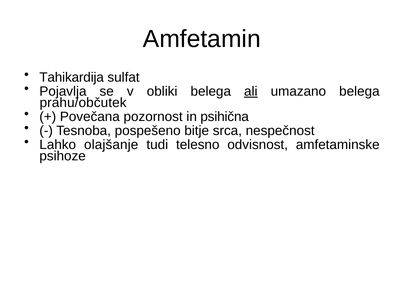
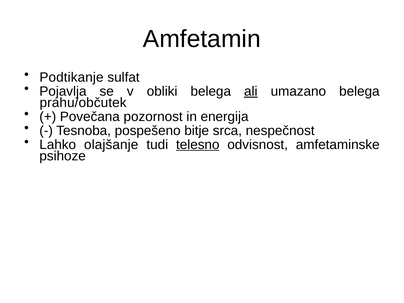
Tahikardija: Tahikardija -> Podtikanje (71, 77)
psihična: psihična -> energija (225, 117)
telesno underline: none -> present (198, 145)
